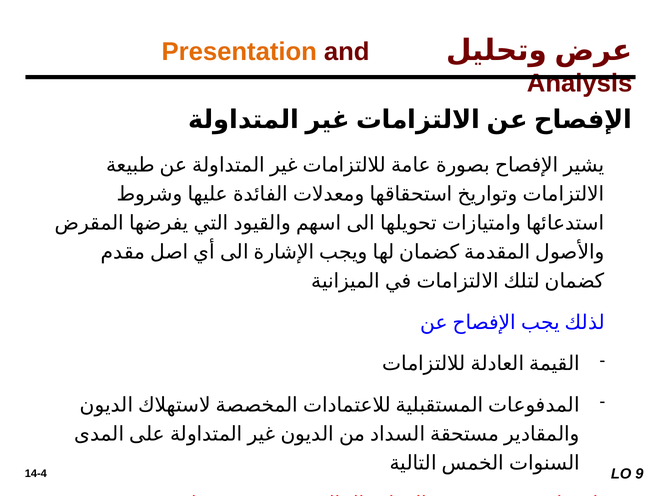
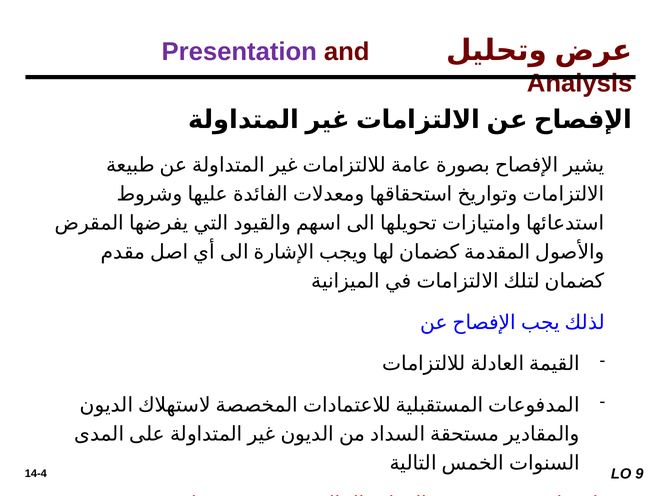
Presentation colour: orange -> purple (239, 52)
